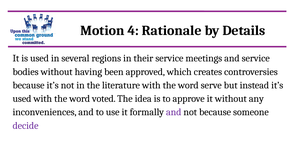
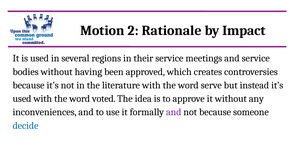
4: 4 -> 2 (133, 31)
Details: Details -> Impact (244, 31)
decide colour: purple -> blue (26, 126)
